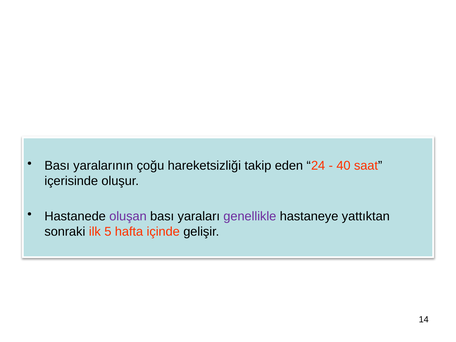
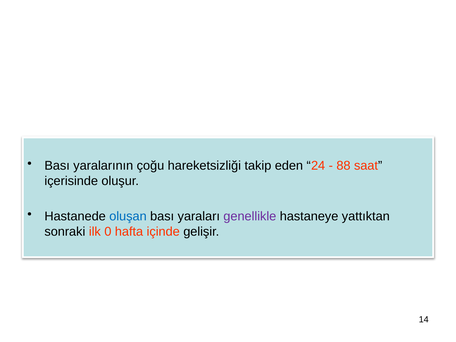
40: 40 -> 88 (343, 166)
oluşan colour: purple -> blue (128, 216)
5: 5 -> 0 (108, 232)
